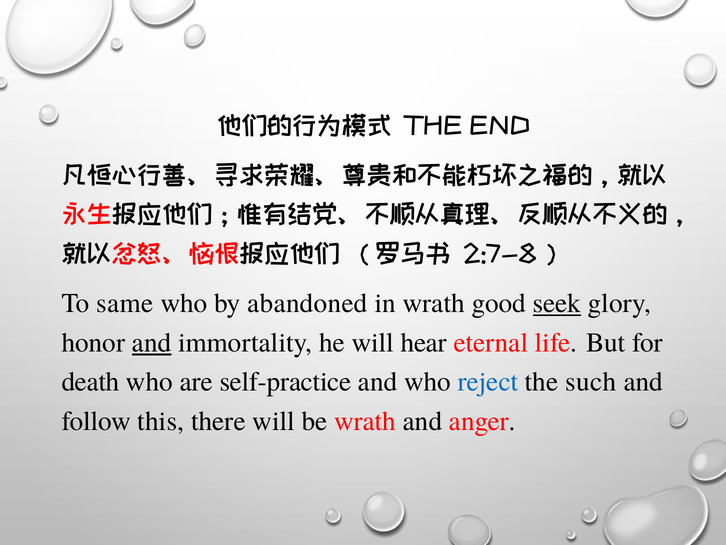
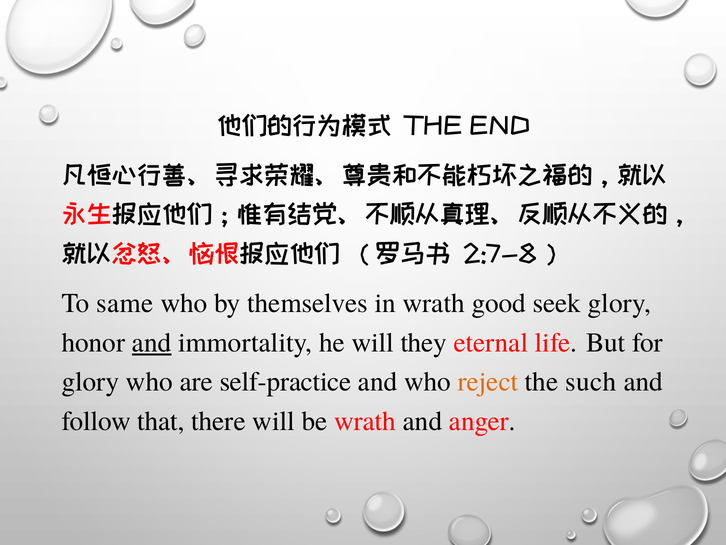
abandoned: abandoned -> themselves (308, 303)
seek underline: present -> none (557, 303)
hear: hear -> they (424, 342)
death: death -> glory (90, 382)
reject colour: blue -> orange (488, 382)
this: this -> that (161, 421)
